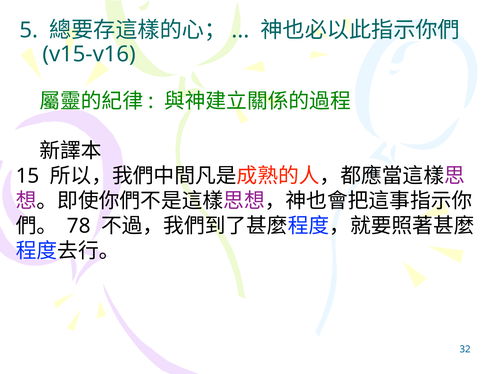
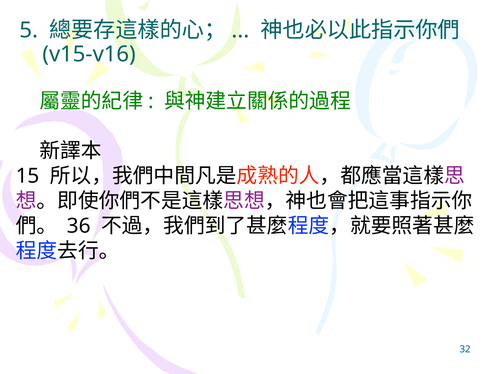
78: 78 -> 36 (79, 226)
